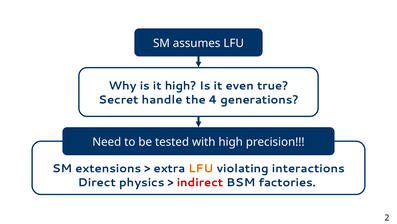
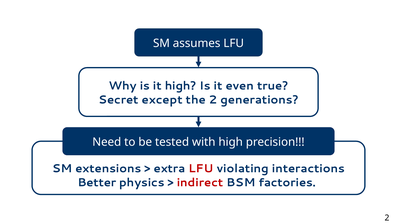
handle: handle -> except (162, 99)
the 4: 4 -> 2 (213, 99)
LFU colour: orange -> red (201, 168)
Direct: Direct -> Better (97, 182)
